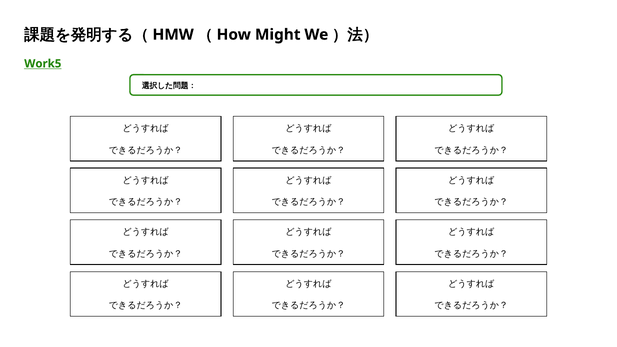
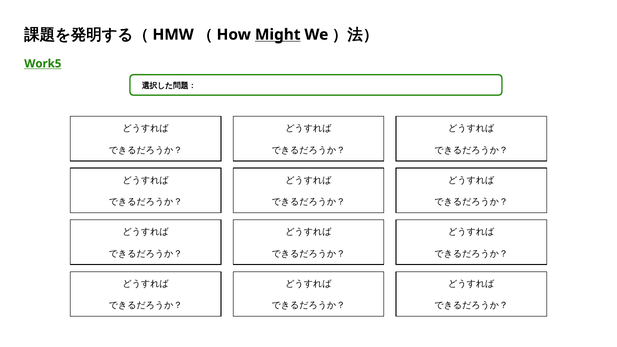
Might underline: none -> present (278, 35)
